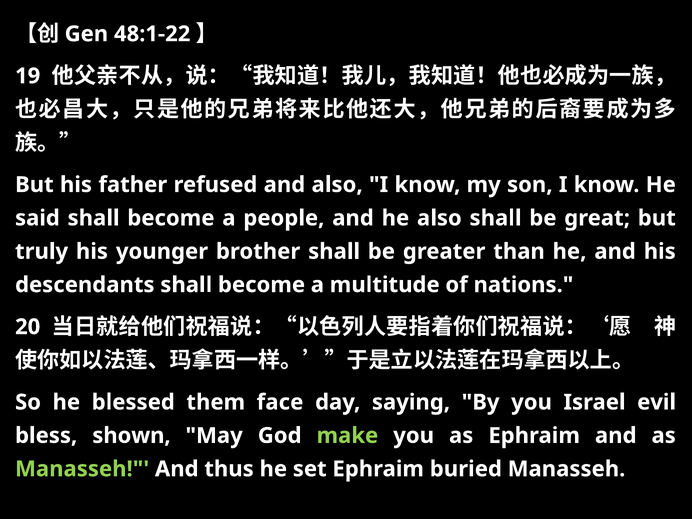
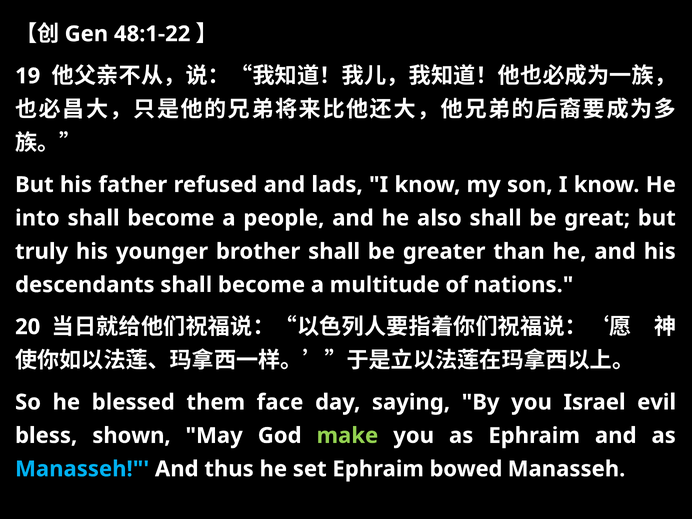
and also: also -> lads (337, 185)
said: said -> into (37, 218)
Manasseh colour: light green -> light blue (82, 469)
buried: buried -> bowed (466, 469)
